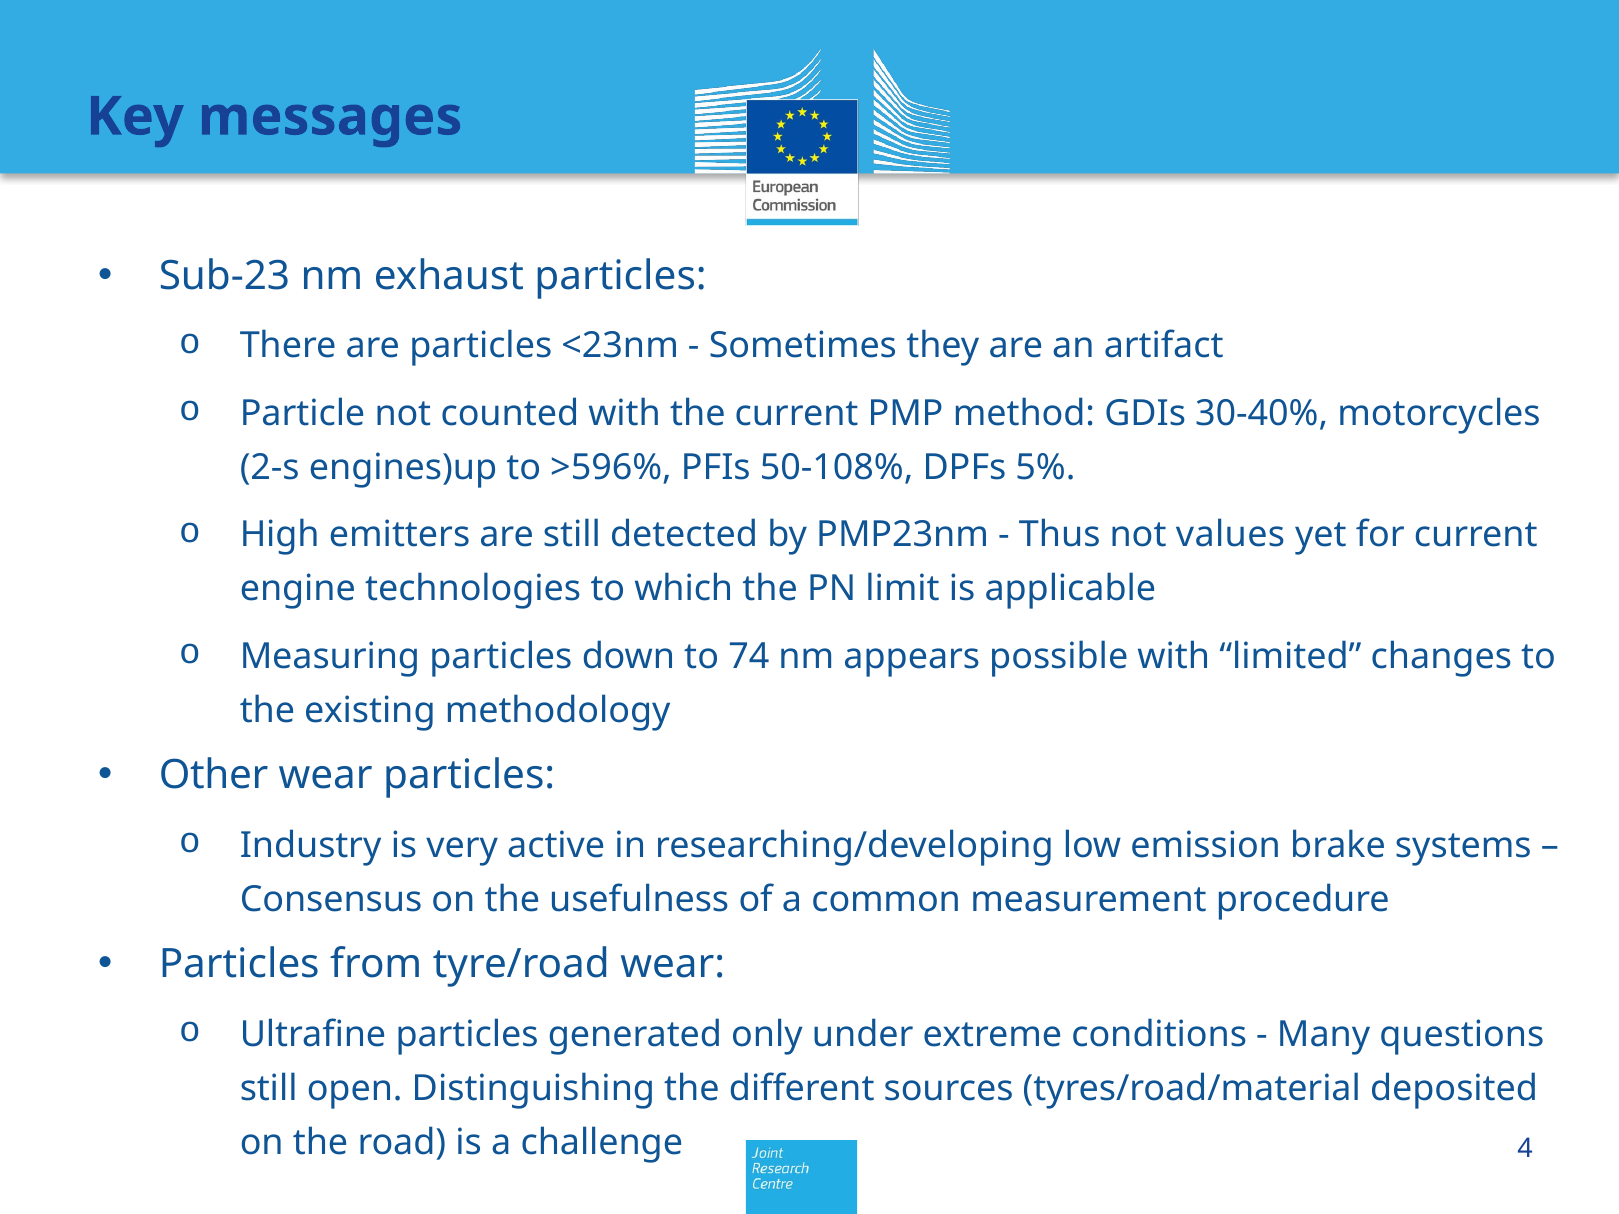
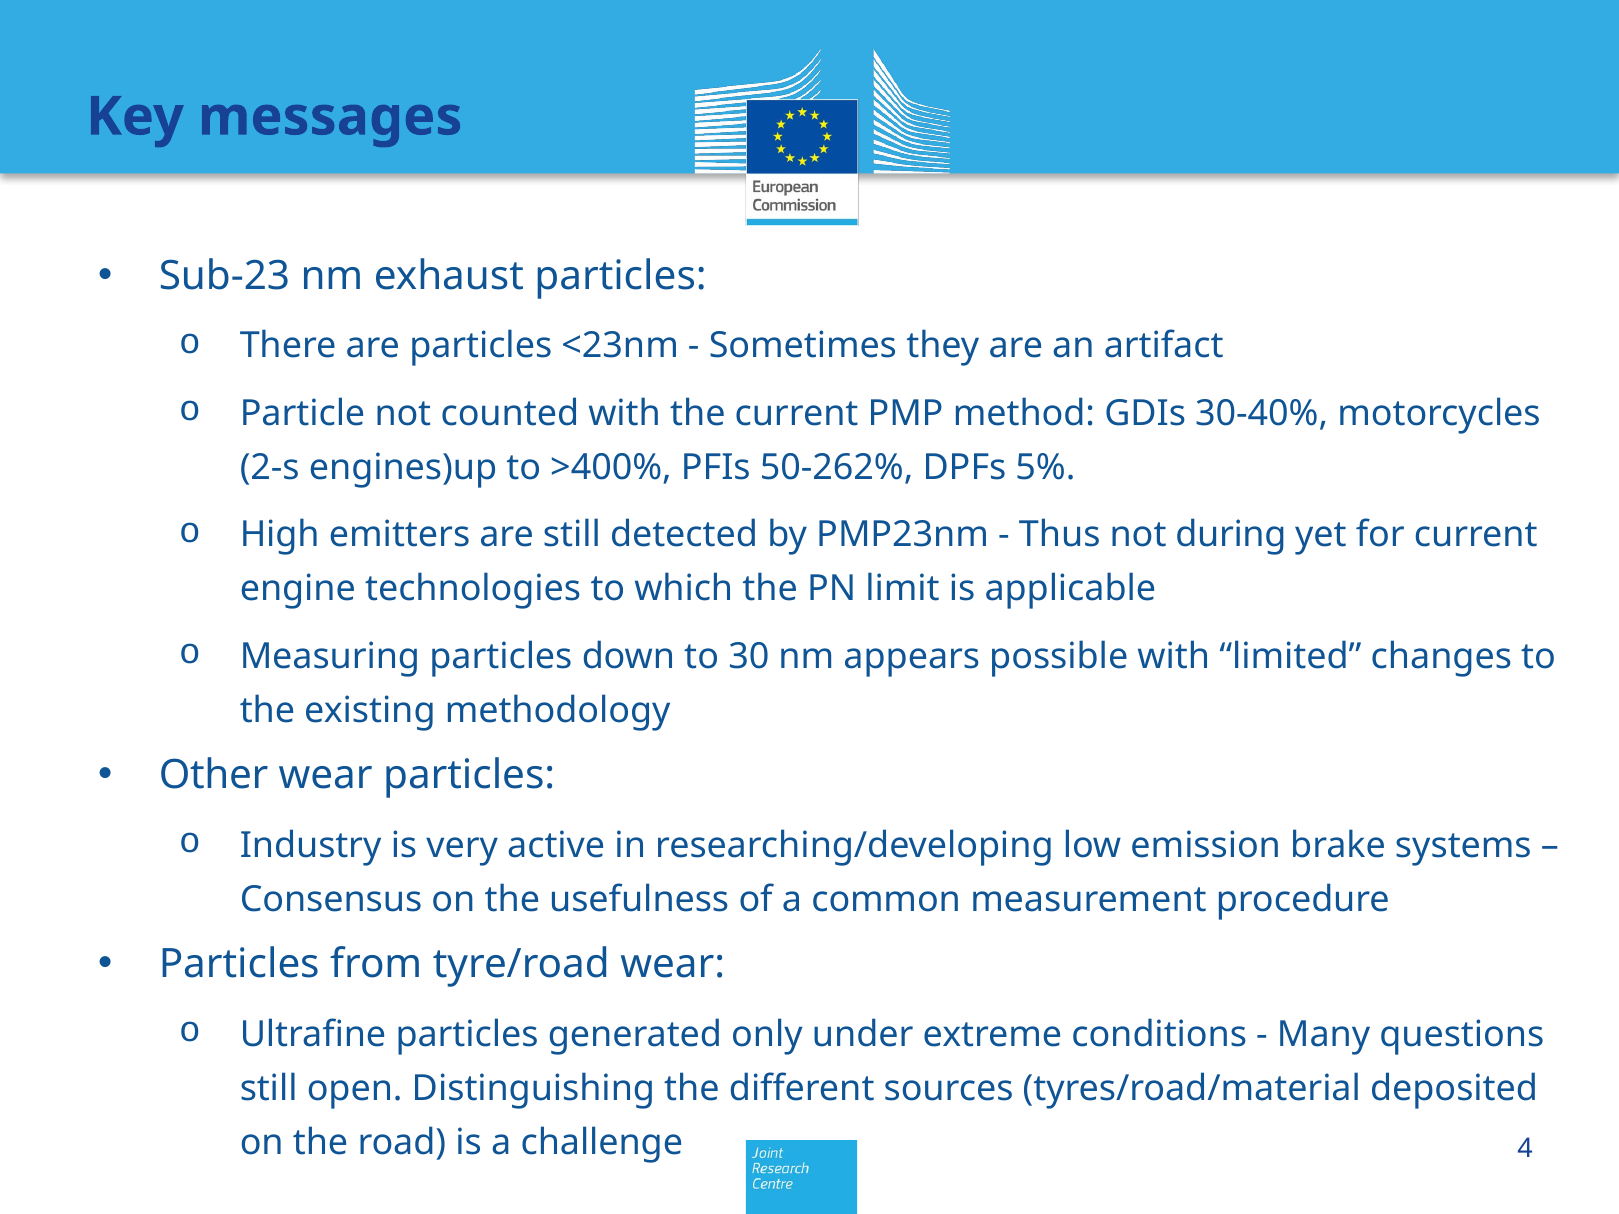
>596%: >596% -> >400% (611, 468)
50-108%: 50-108% -> 50-262% (837, 468)
values: values -> during (1231, 535)
74: 74 -> 30 (749, 657)
